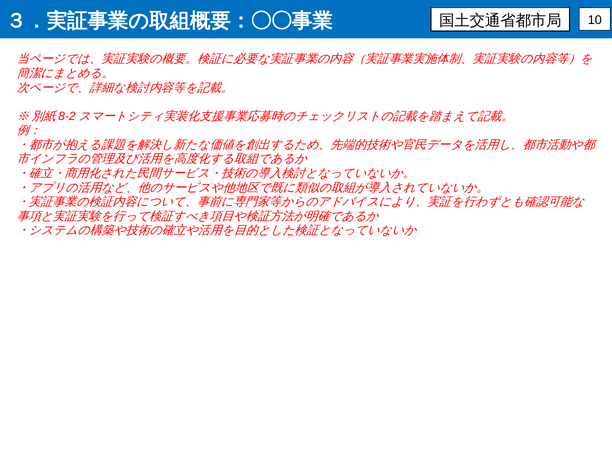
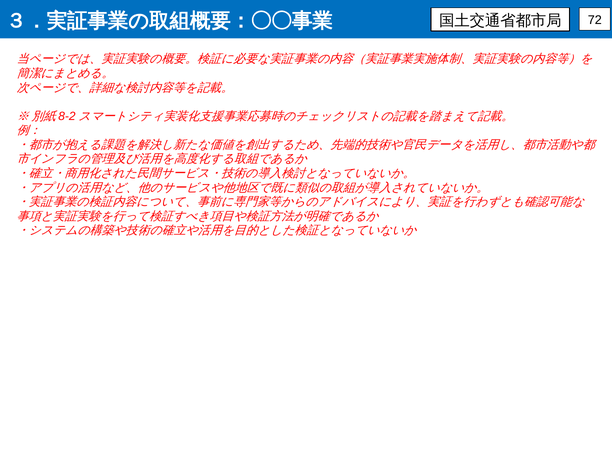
10: 10 -> 72 (595, 20)
